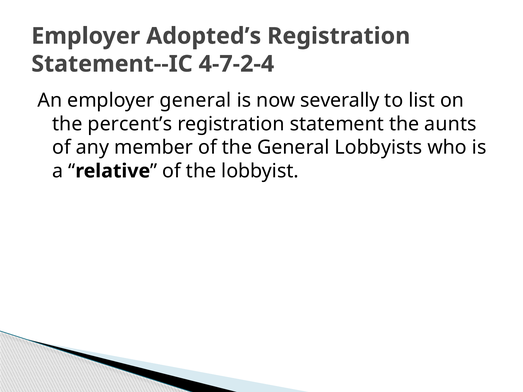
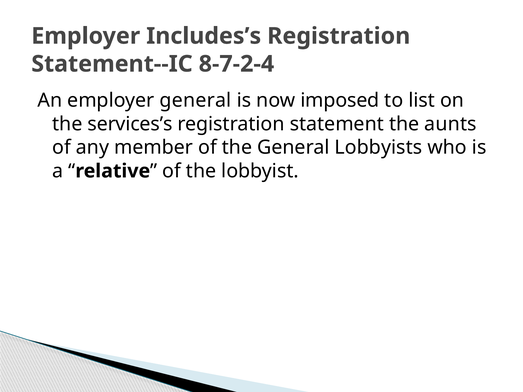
Adopted’s: Adopted’s -> Includes’s (204, 36)
4-7-2-4: 4-7-2-4 -> 8-7-2-4 (236, 64)
severally: severally -> imposed (340, 100)
percent’s: percent’s -> services’s (130, 124)
